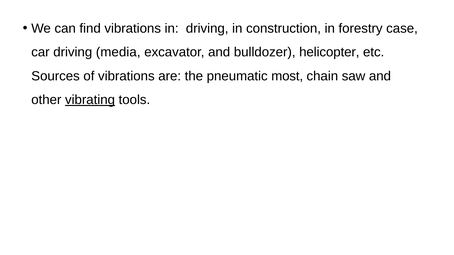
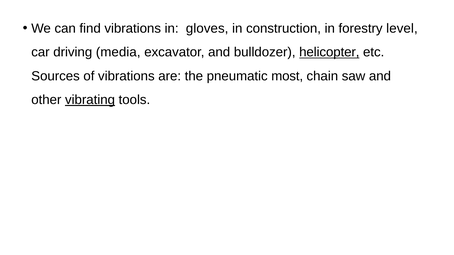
in driving: driving -> gloves (207, 28)
case: case -> level (402, 28)
helicopter underline: none -> present (329, 52)
